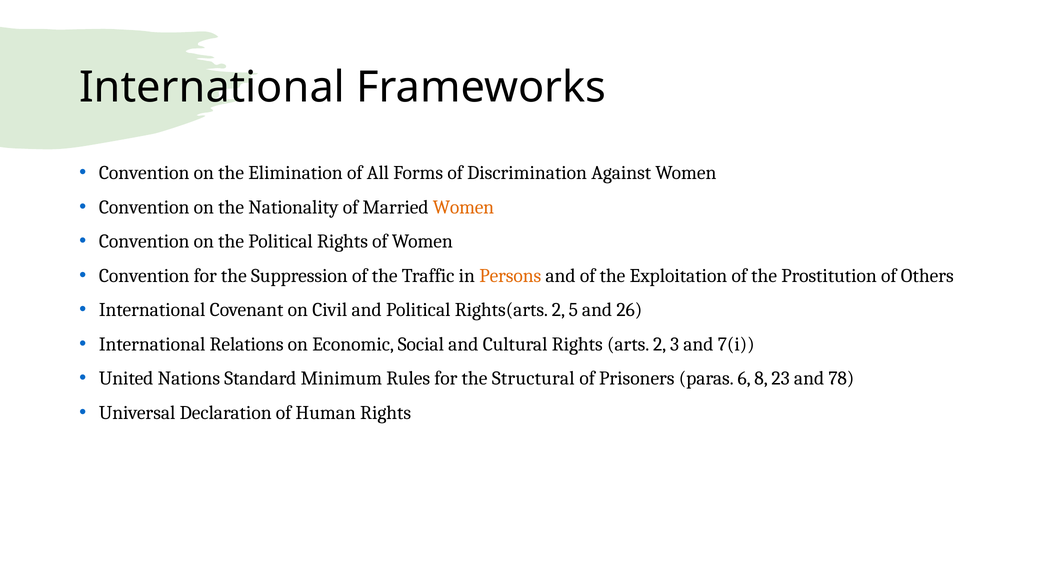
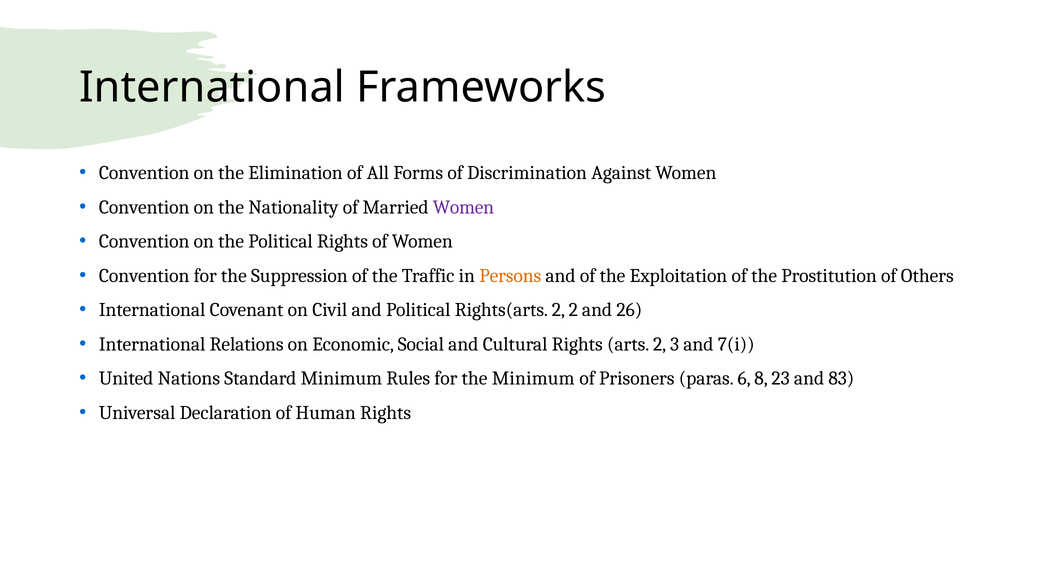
Women colour: orange -> purple (463, 207)
2 5: 5 -> 2 (573, 310)
the Structural: Structural -> Minimum (533, 379)
78: 78 -> 83 (841, 379)
